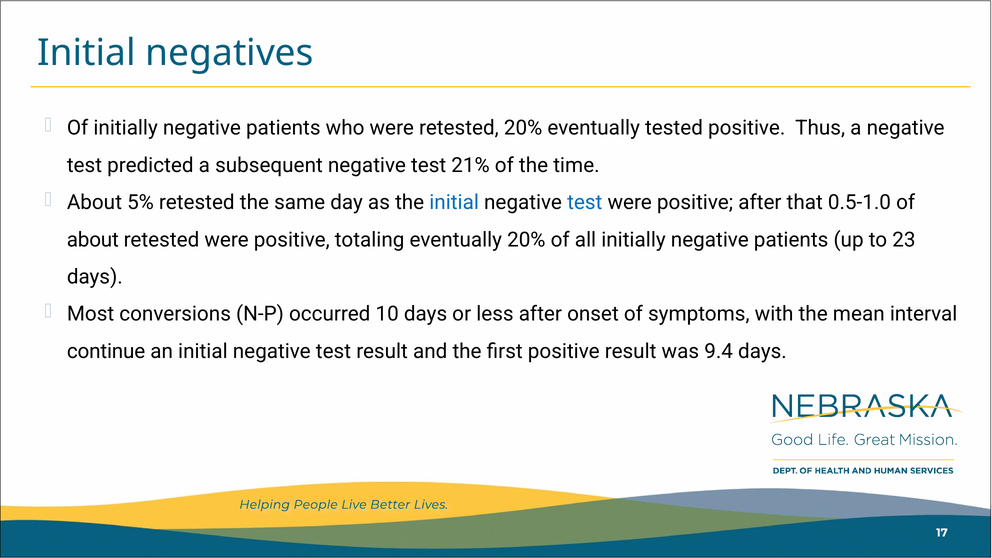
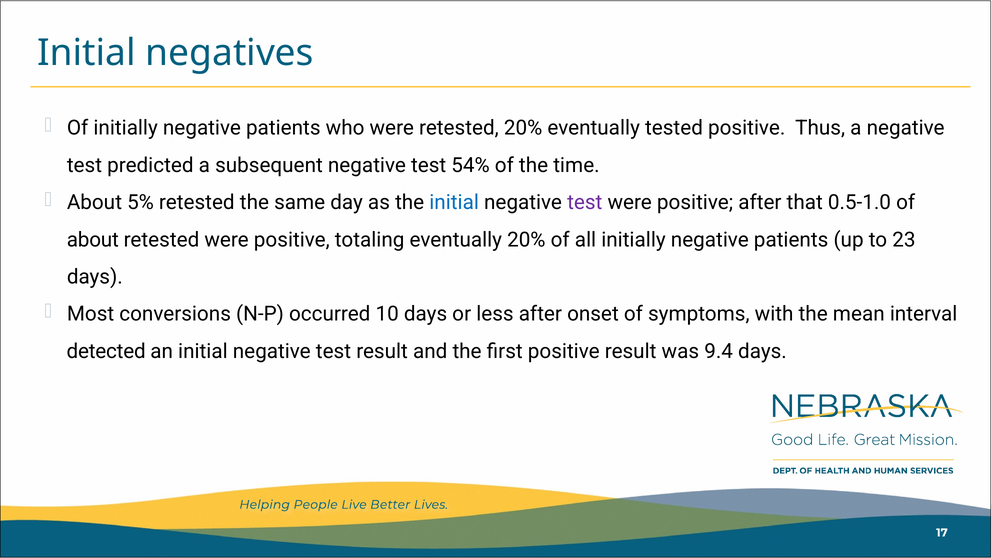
21%: 21% -> 54% (471, 165)
test colour: blue -> purple (585, 203)
continue: continue -> detected (106, 351)
